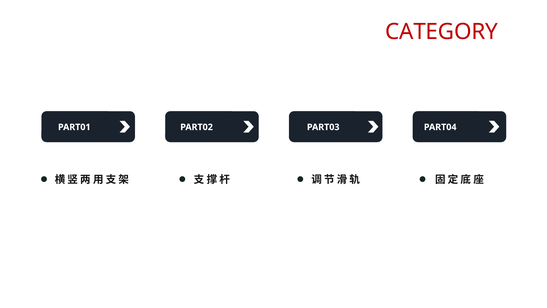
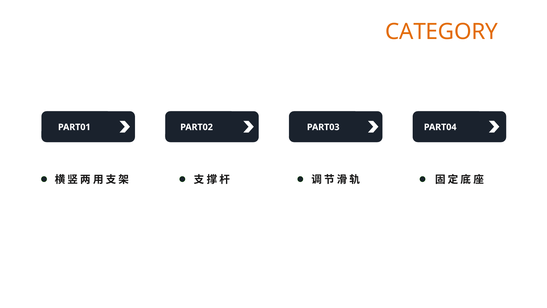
CATEGORY colour: red -> orange (442, 32)
